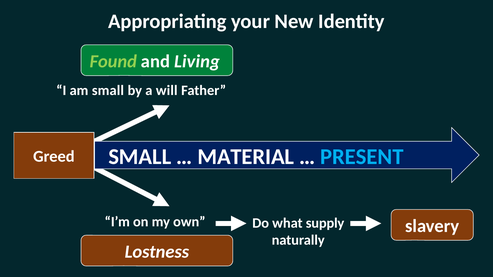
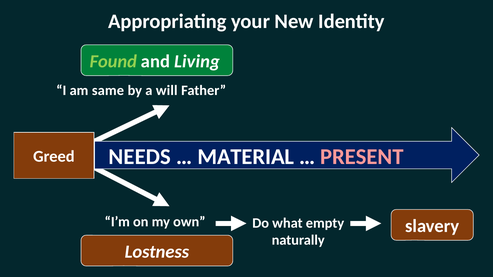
am small: small -> same (108, 91)
Greed SMALL: SMALL -> NEEDS (140, 157)
PRESENT colour: light blue -> pink (362, 157)
supply: supply -> empty (325, 223)
